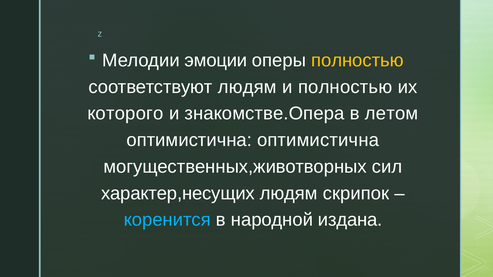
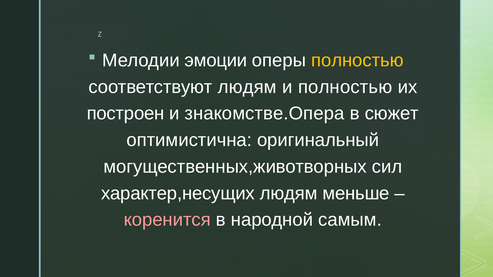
которого: которого -> построен (126, 114)
летом: летом -> сюжет (392, 114)
оптимистична оптимистична: оптимистична -> оригинальный (318, 140)
скрипок: скрипок -> меньше (356, 193)
коренится colour: light blue -> pink (167, 220)
издана: издана -> самым (350, 220)
